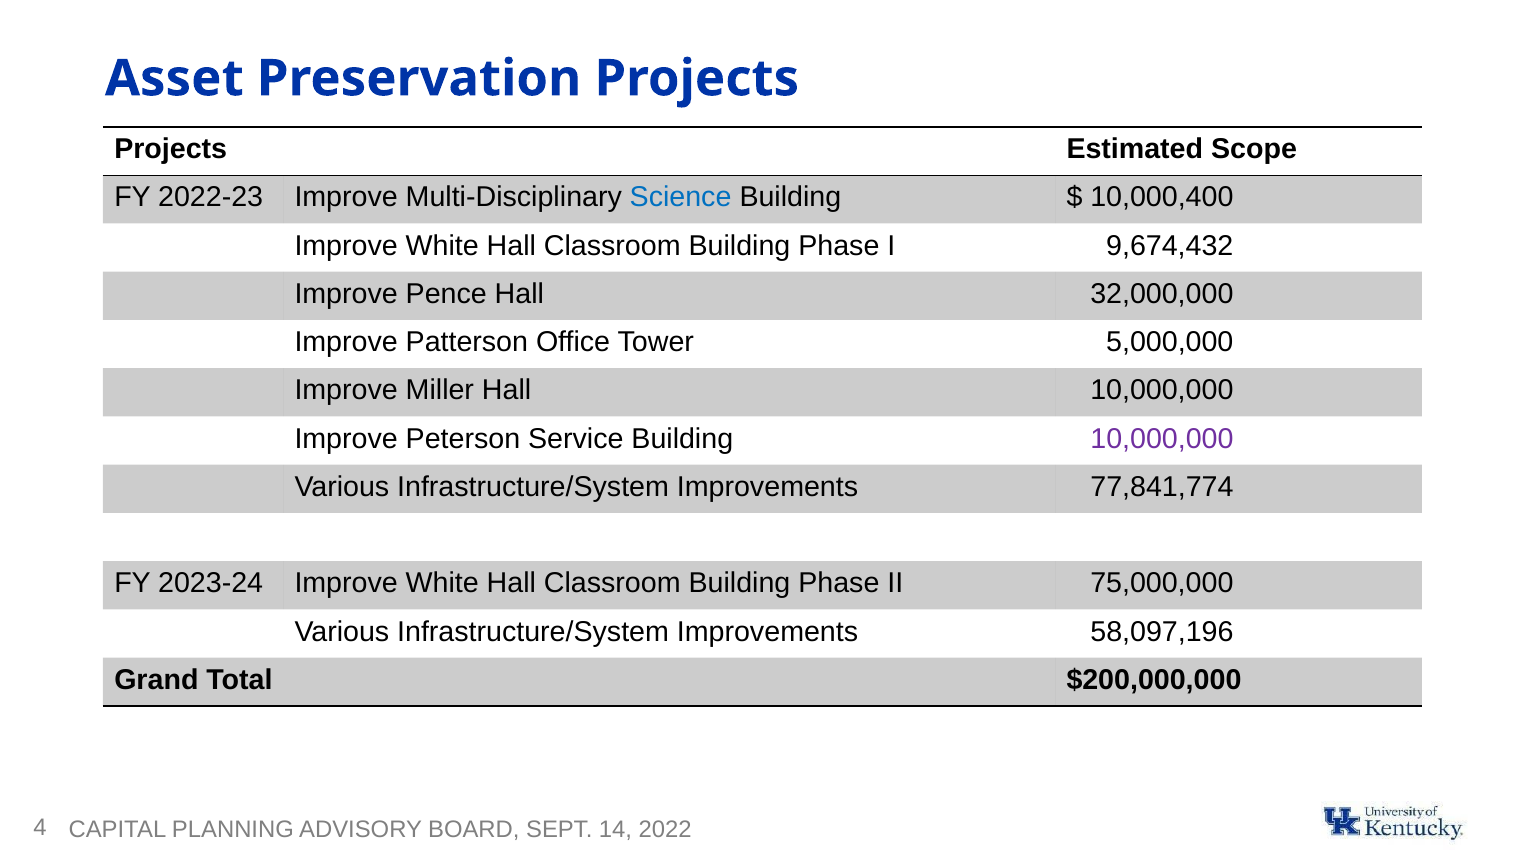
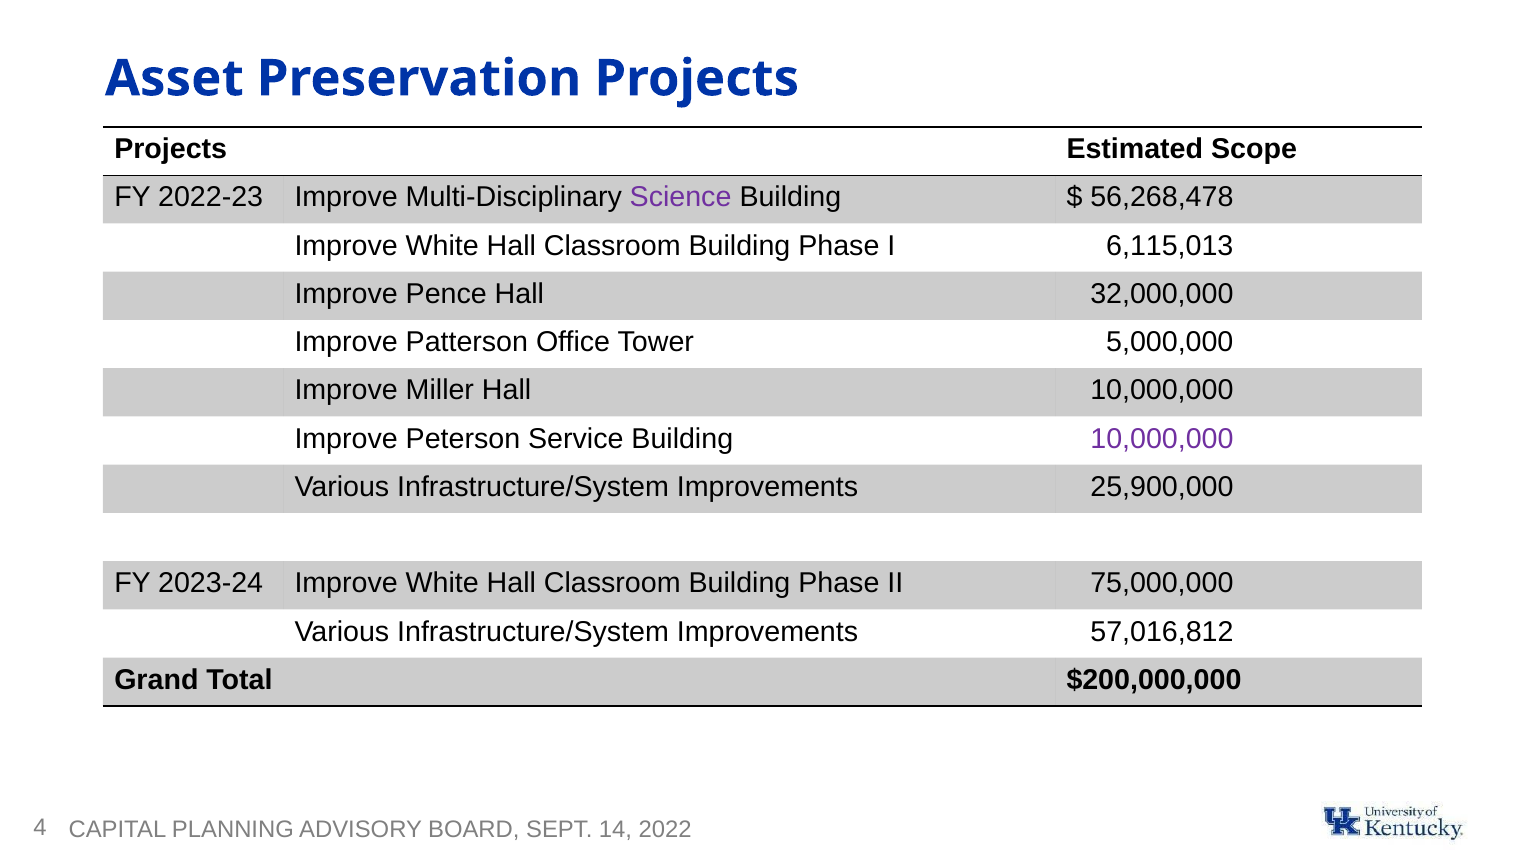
Science colour: blue -> purple (681, 197)
10,000,400: 10,000,400 -> 56,268,478 (1162, 197)
9,674,432: 9,674,432 -> 6,115,013 (1170, 246)
77,841,774: 77,841,774 -> 25,900,000 (1162, 487)
58,097,196: 58,097,196 -> 57,016,812 (1162, 632)
